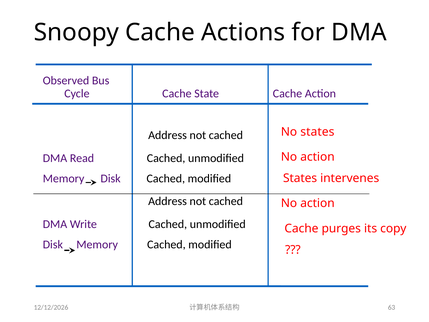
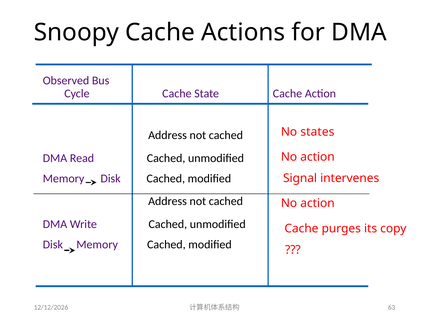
States: States -> Signal (300, 178)
